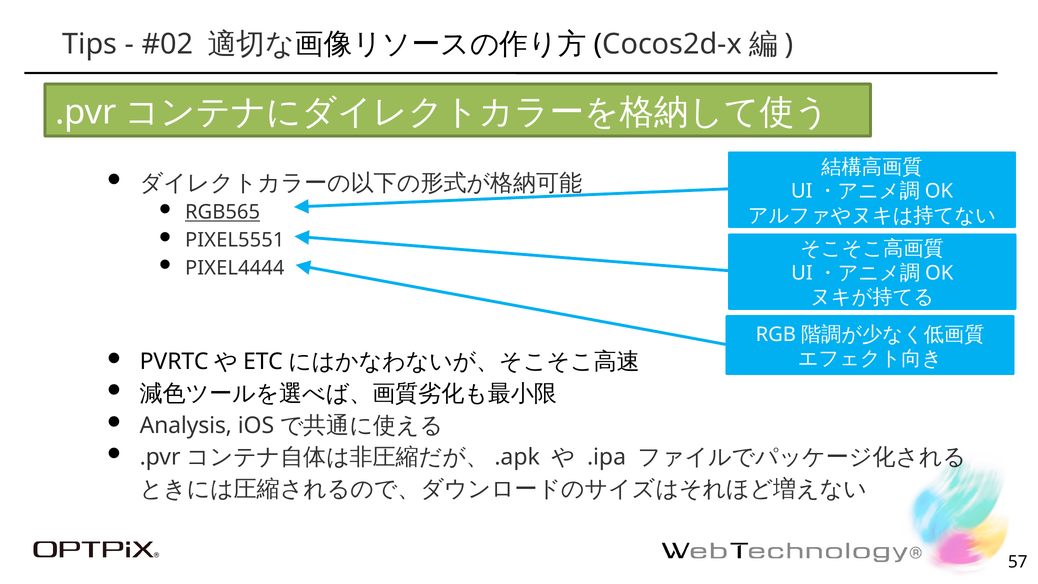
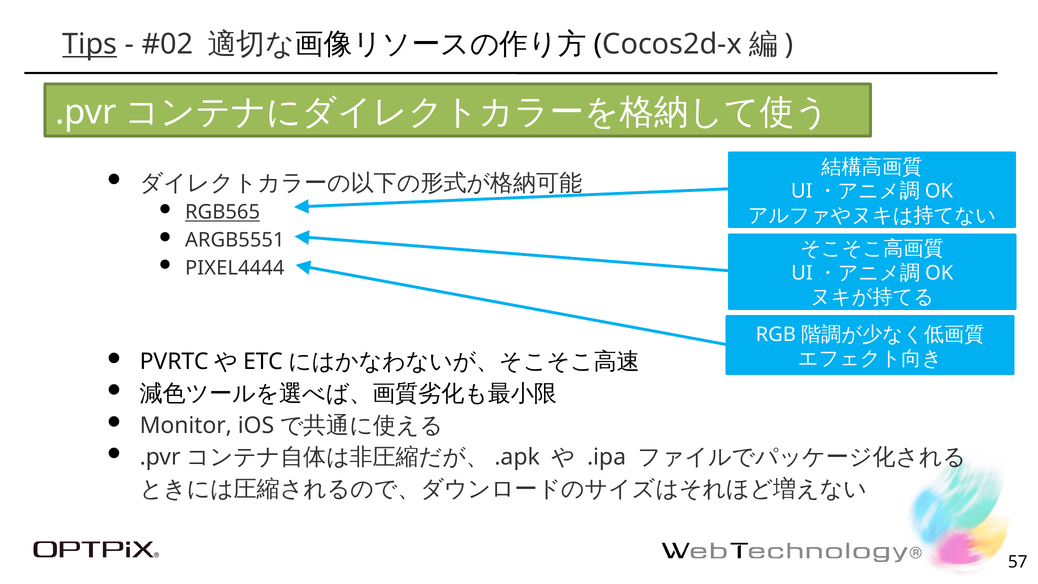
Tips underline: none -> present (90, 44)
PIXEL5551: PIXEL5551 -> ARGB5551 (235, 240)
Analysis: Analysis -> Monitor (186, 425)
